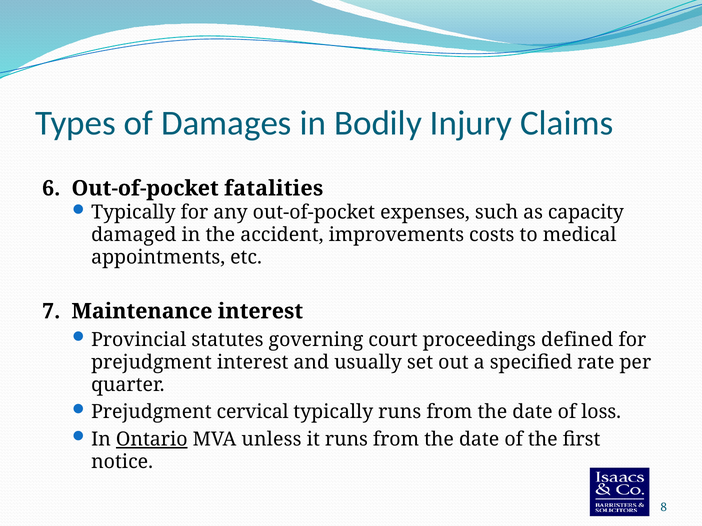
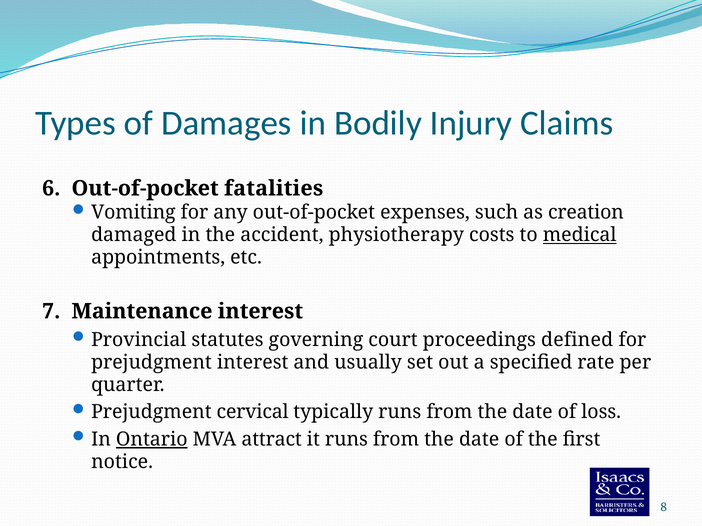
Typically: Typically -> Vomiting (133, 213)
capacity: capacity -> creation (586, 213)
improvements: improvements -> physiotherapy (396, 235)
medical underline: none -> present (580, 235)
unless: unless -> attract (272, 440)
